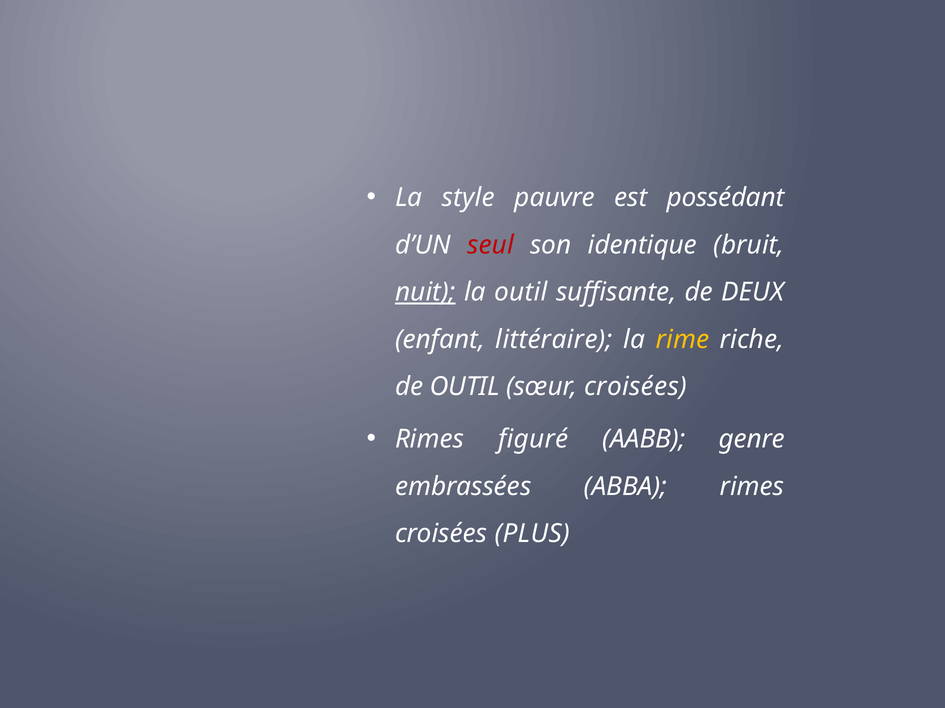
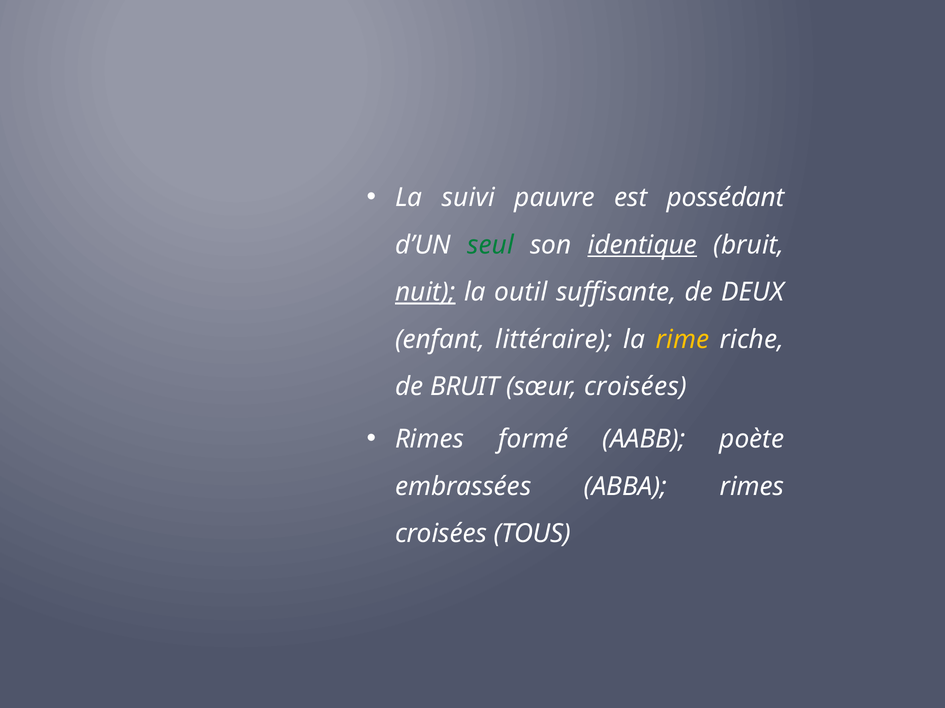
style: style -> suivi (468, 198)
seul colour: red -> green (491, 245)
identique underline: none -> present (642, 245)
de OUTIL: OUTIL -> BRUIT (465, 387)
figuré: figuré -> formé (533, 440)
genre: genre -> poète (752, 440)
PLUS: PLUS -> TOUS (532, 534)
